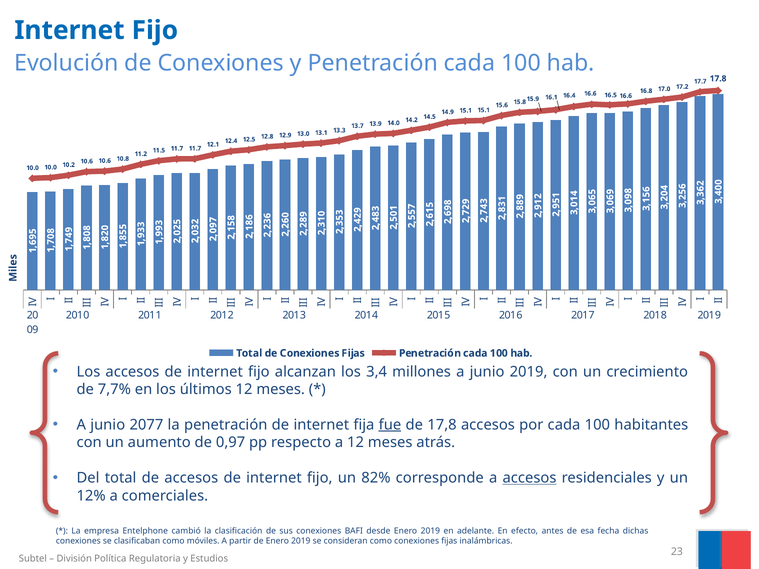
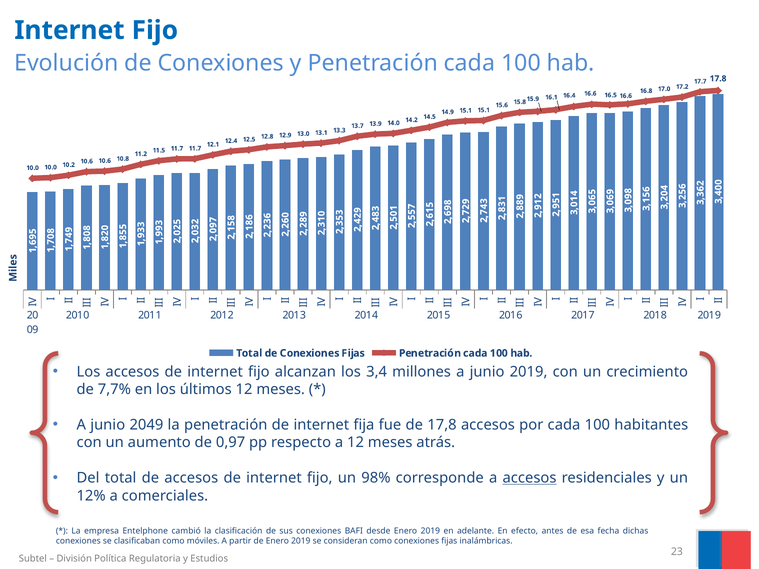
2077: 2077 -> 2049 (146, 425)
fue underline: present -> none (390, 425)
82%: 82% -> 98% (376, 478)
